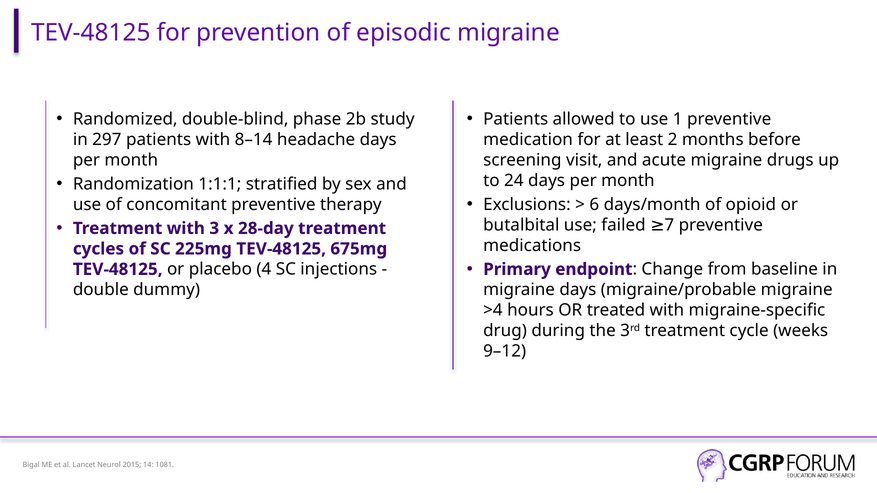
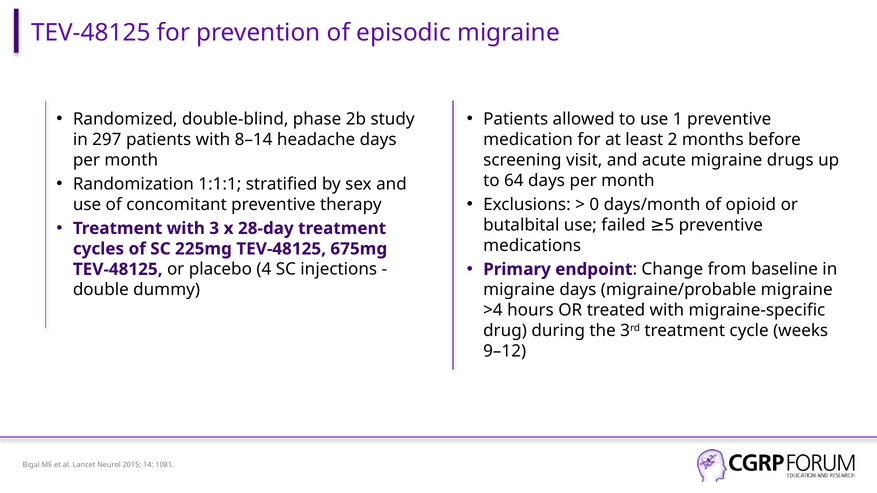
24: 24 -> 64 (514, 181)
6: 6 -> 0 (594, 205)
7: 7 -> 5 (669, 225)
